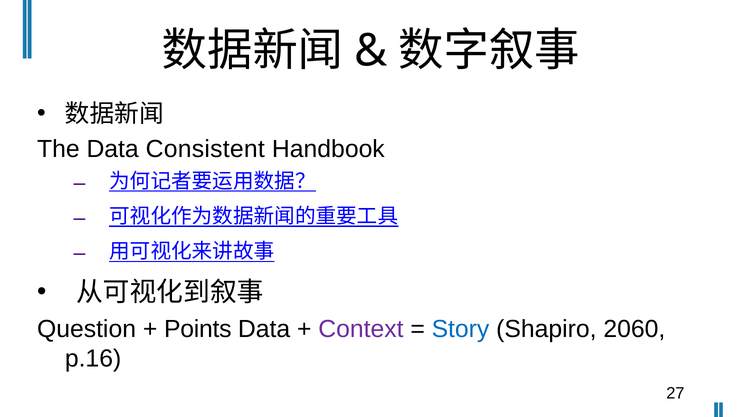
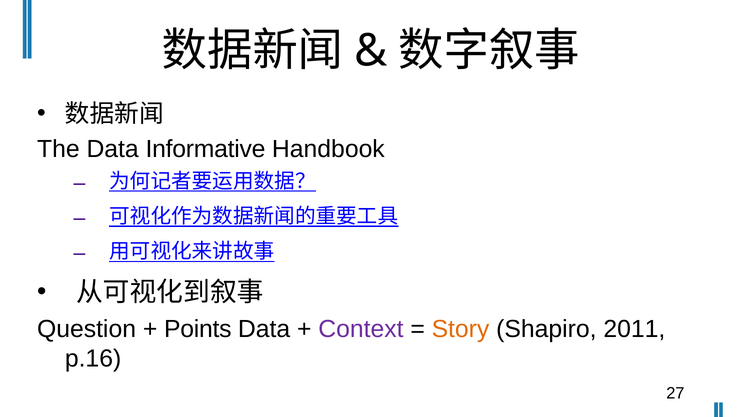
Consistent: Consistent -> Informative (206, 149)
Story colour: blue -> orange (460, 329)
2060: 2060 -> 2011 (634, 329)
